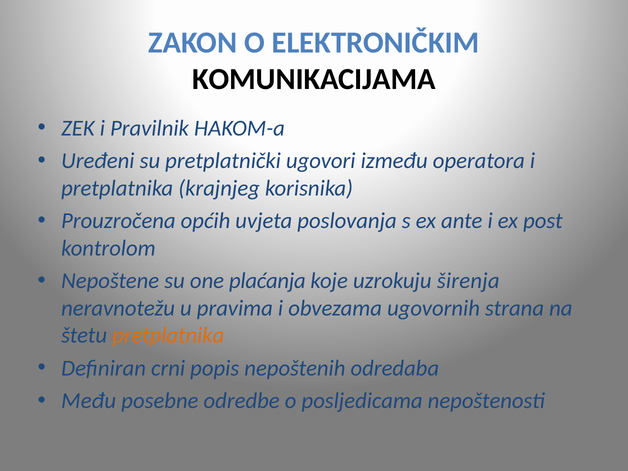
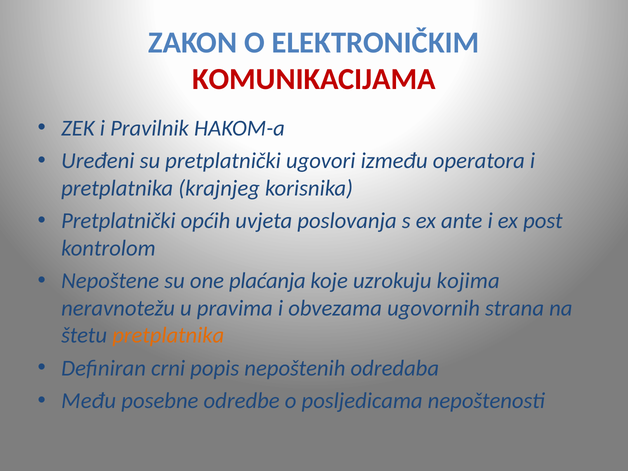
KOMUNIKACIJAMA colour: black -> red (314, 79)
Prouzročena: Prouzročena -> Pretplatnički (118, 221)
širenja: širenja -> kojima (468, 281)
